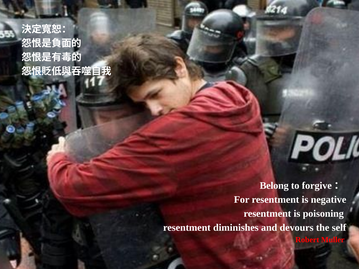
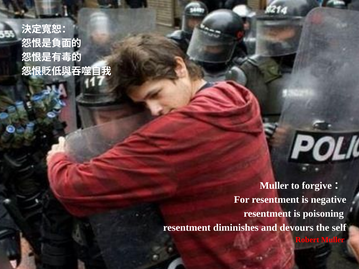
Belong: Belong -> Muller (274, 186)
